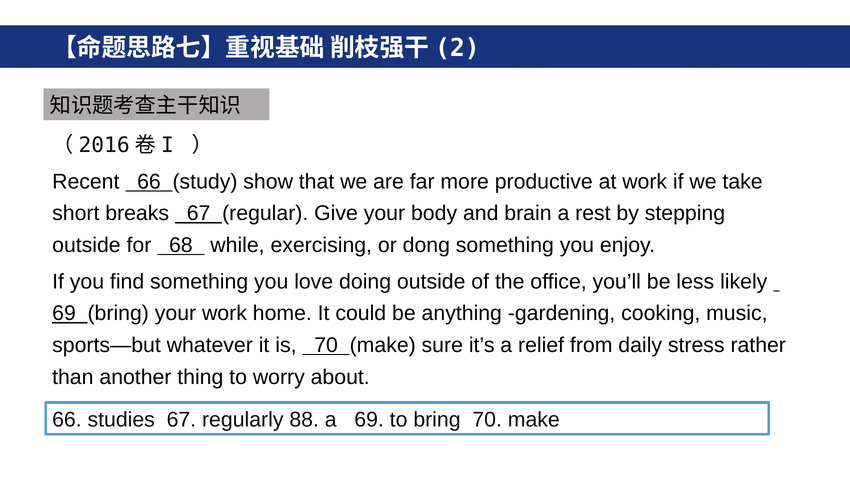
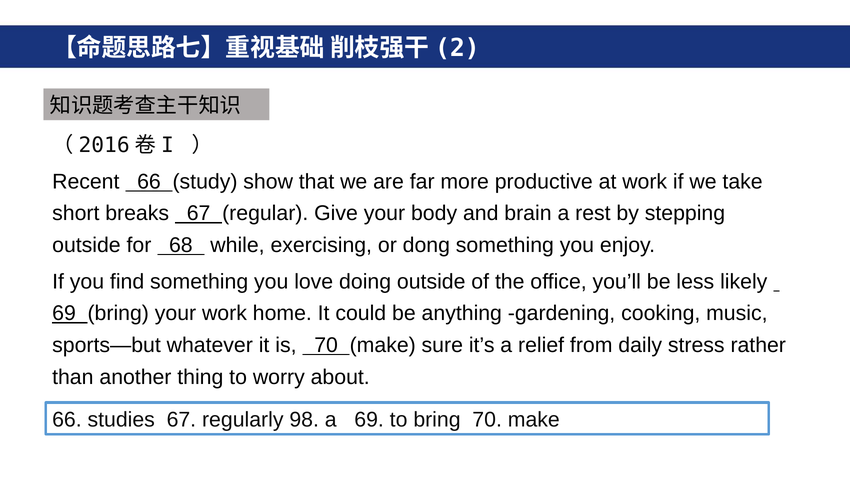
88: 88 -> 98 (304, 420)
